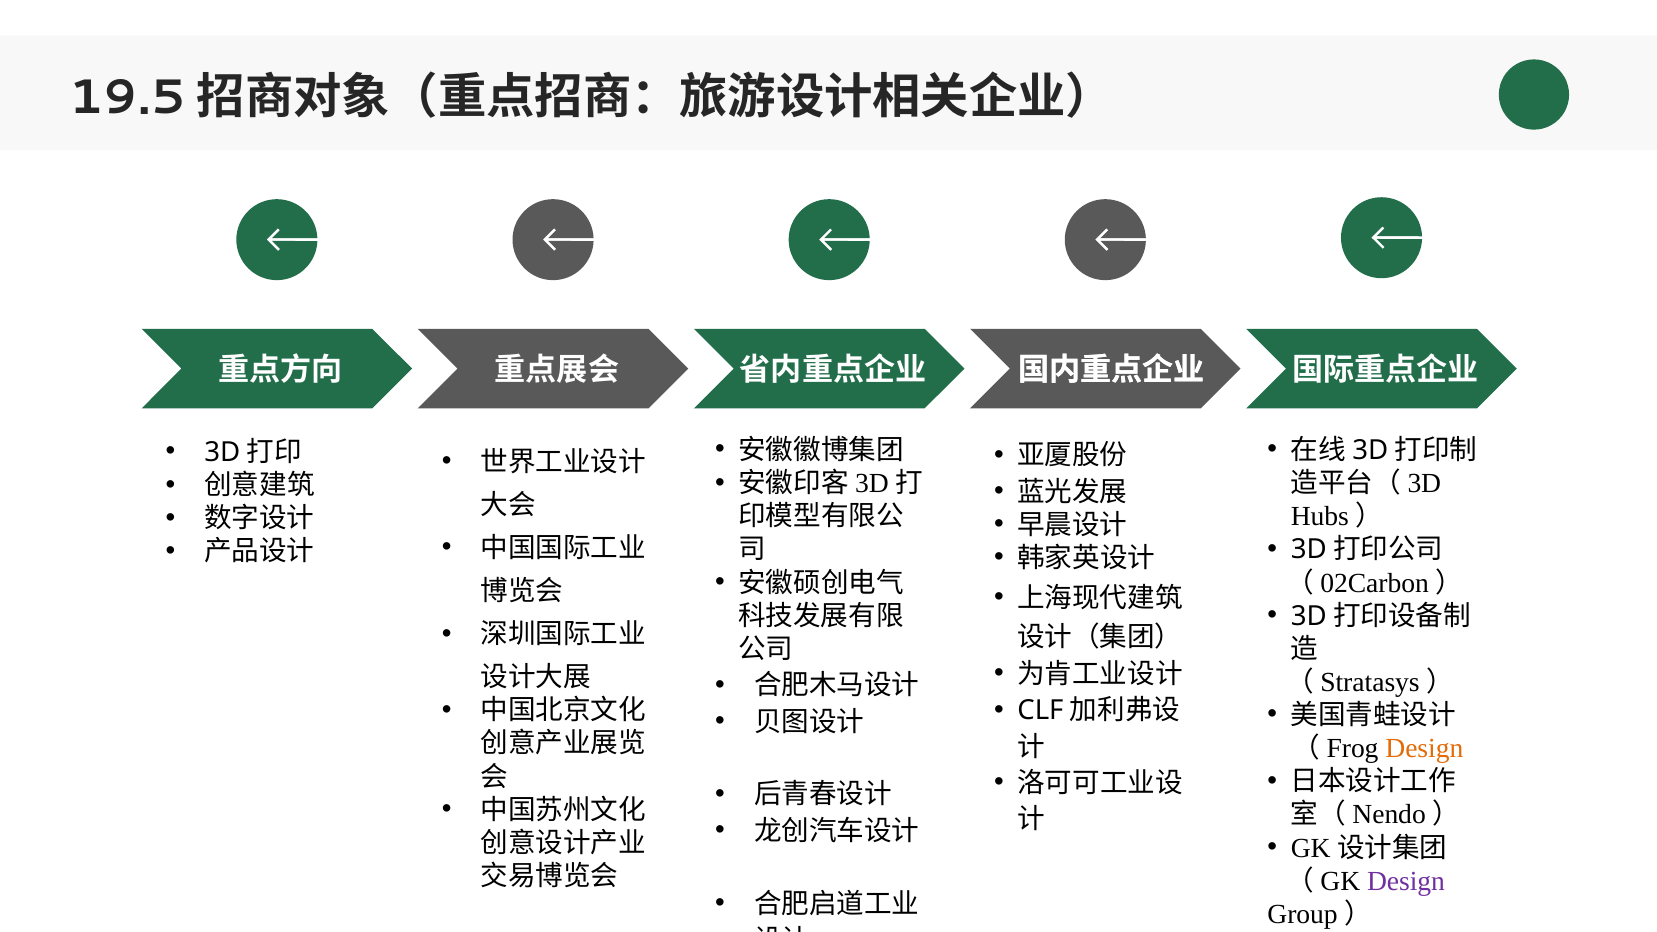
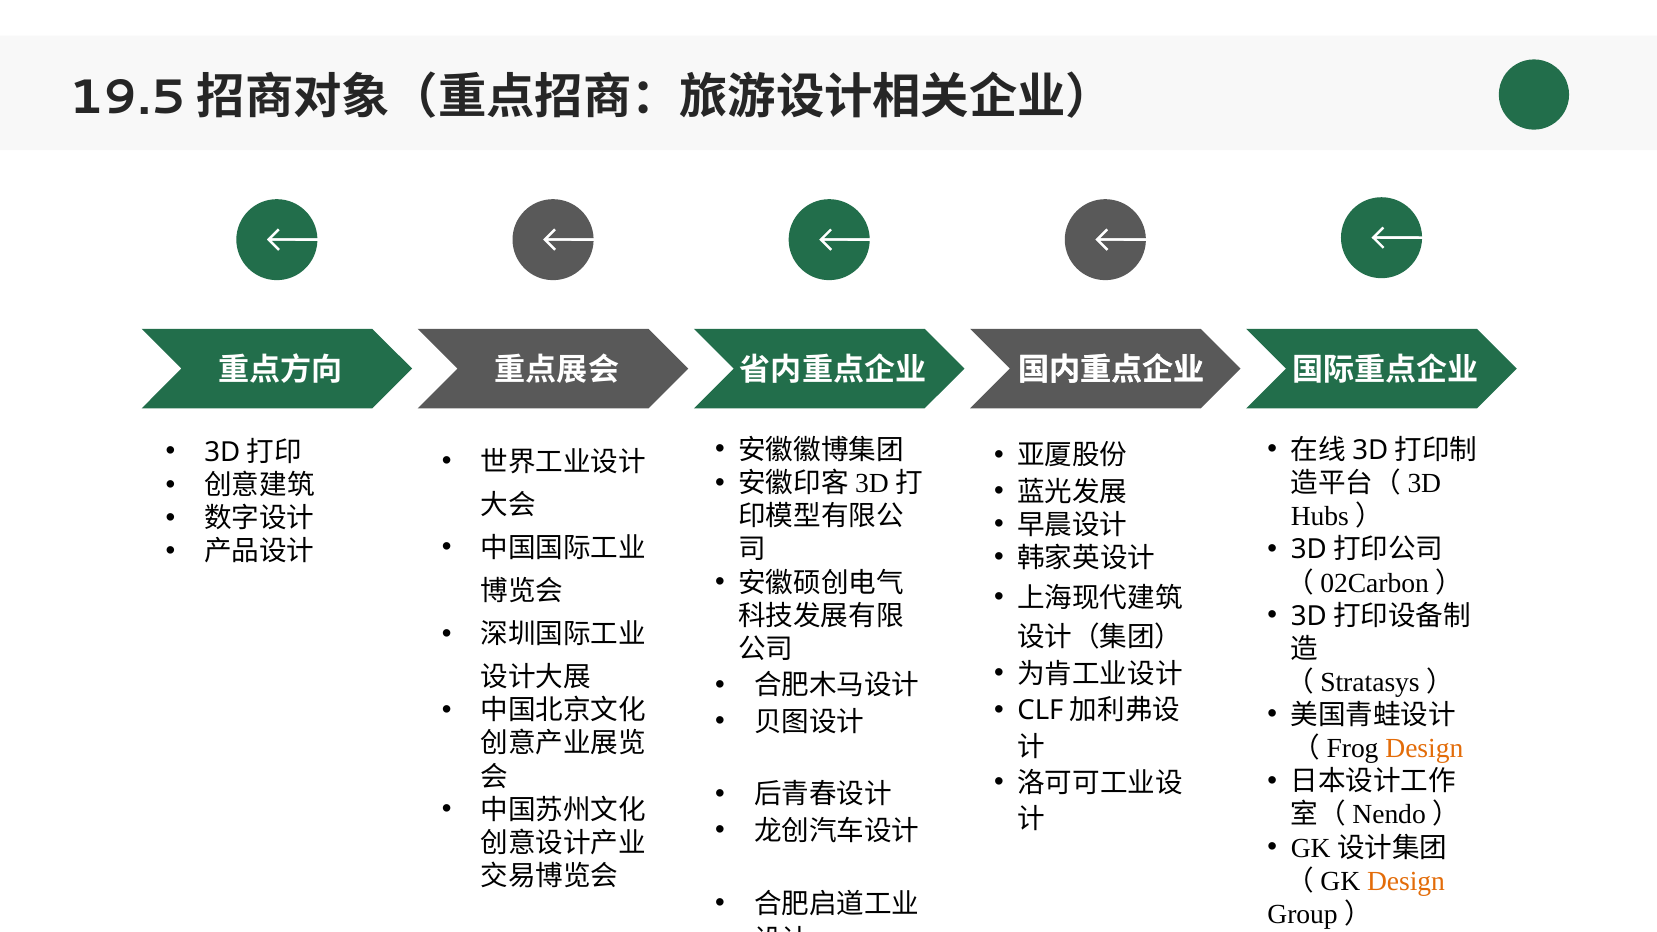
Design colour: purple -> orange (1406, 881)
